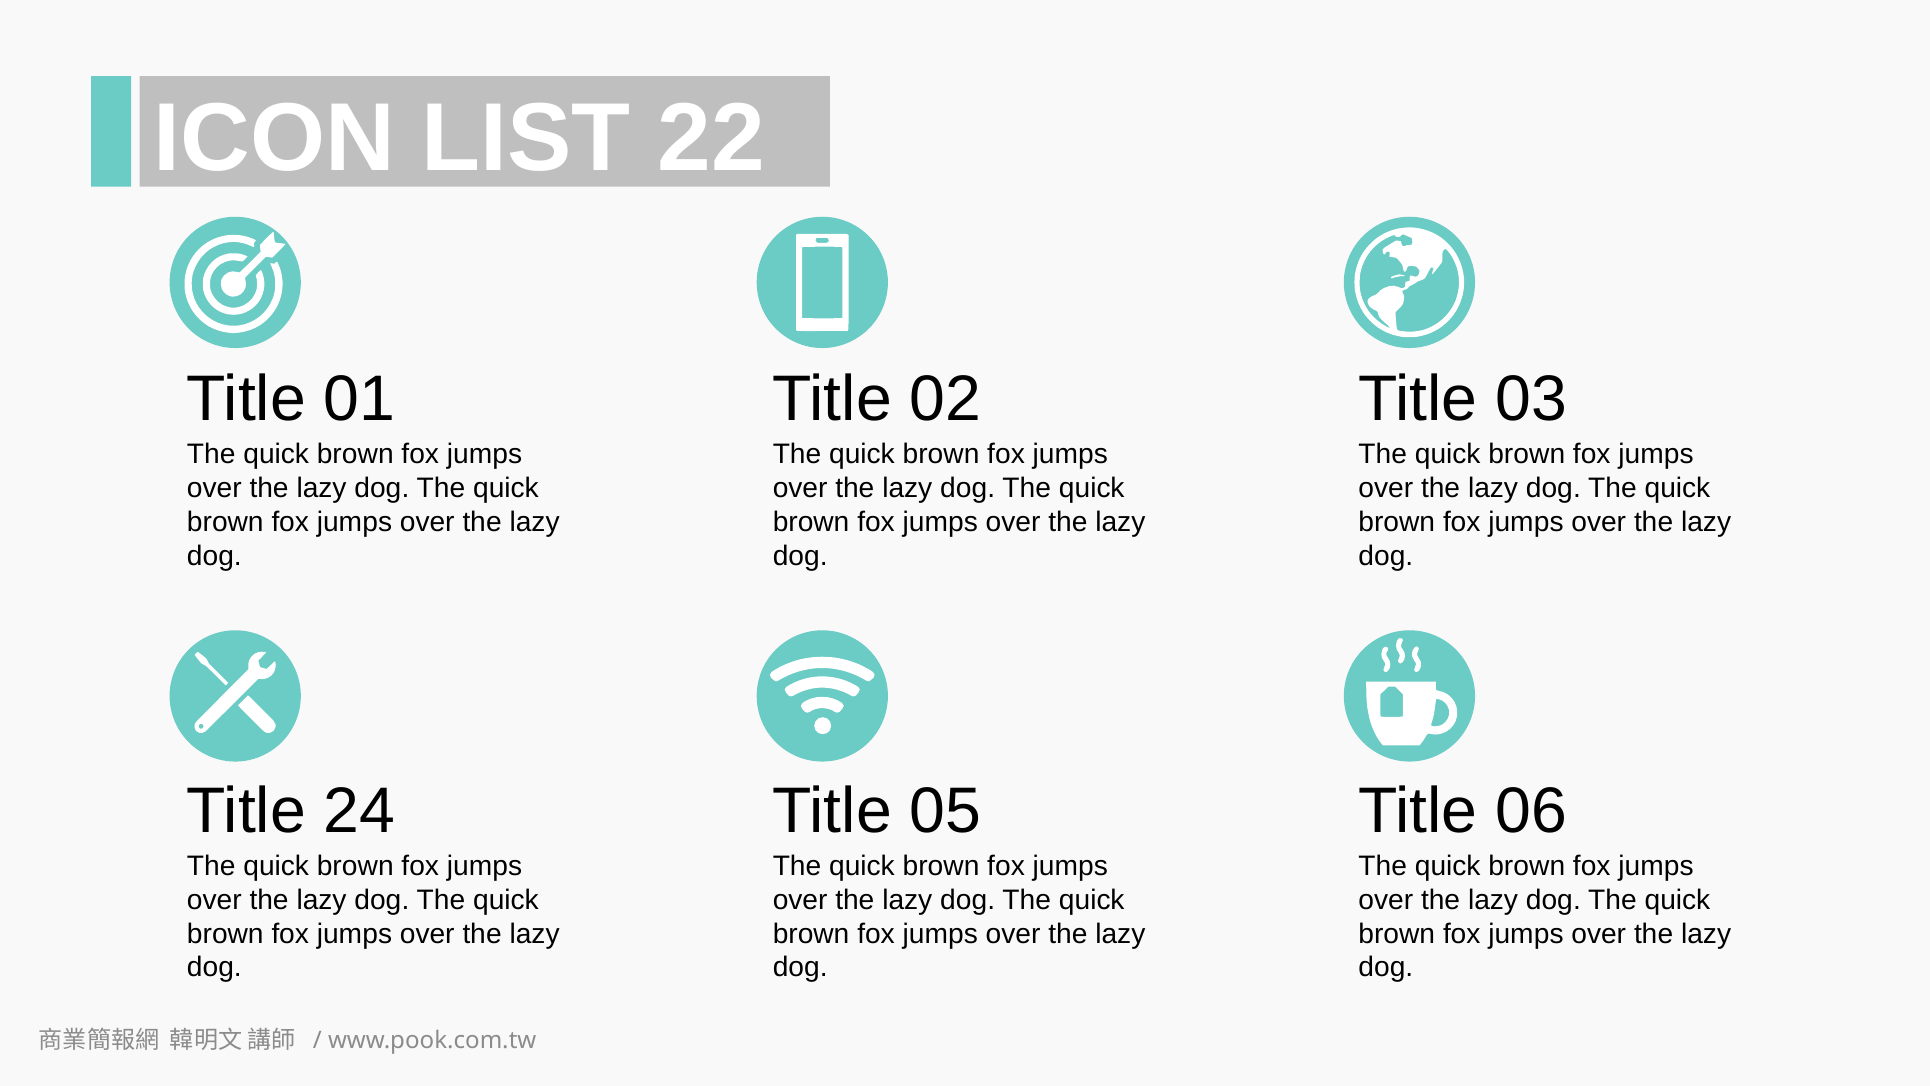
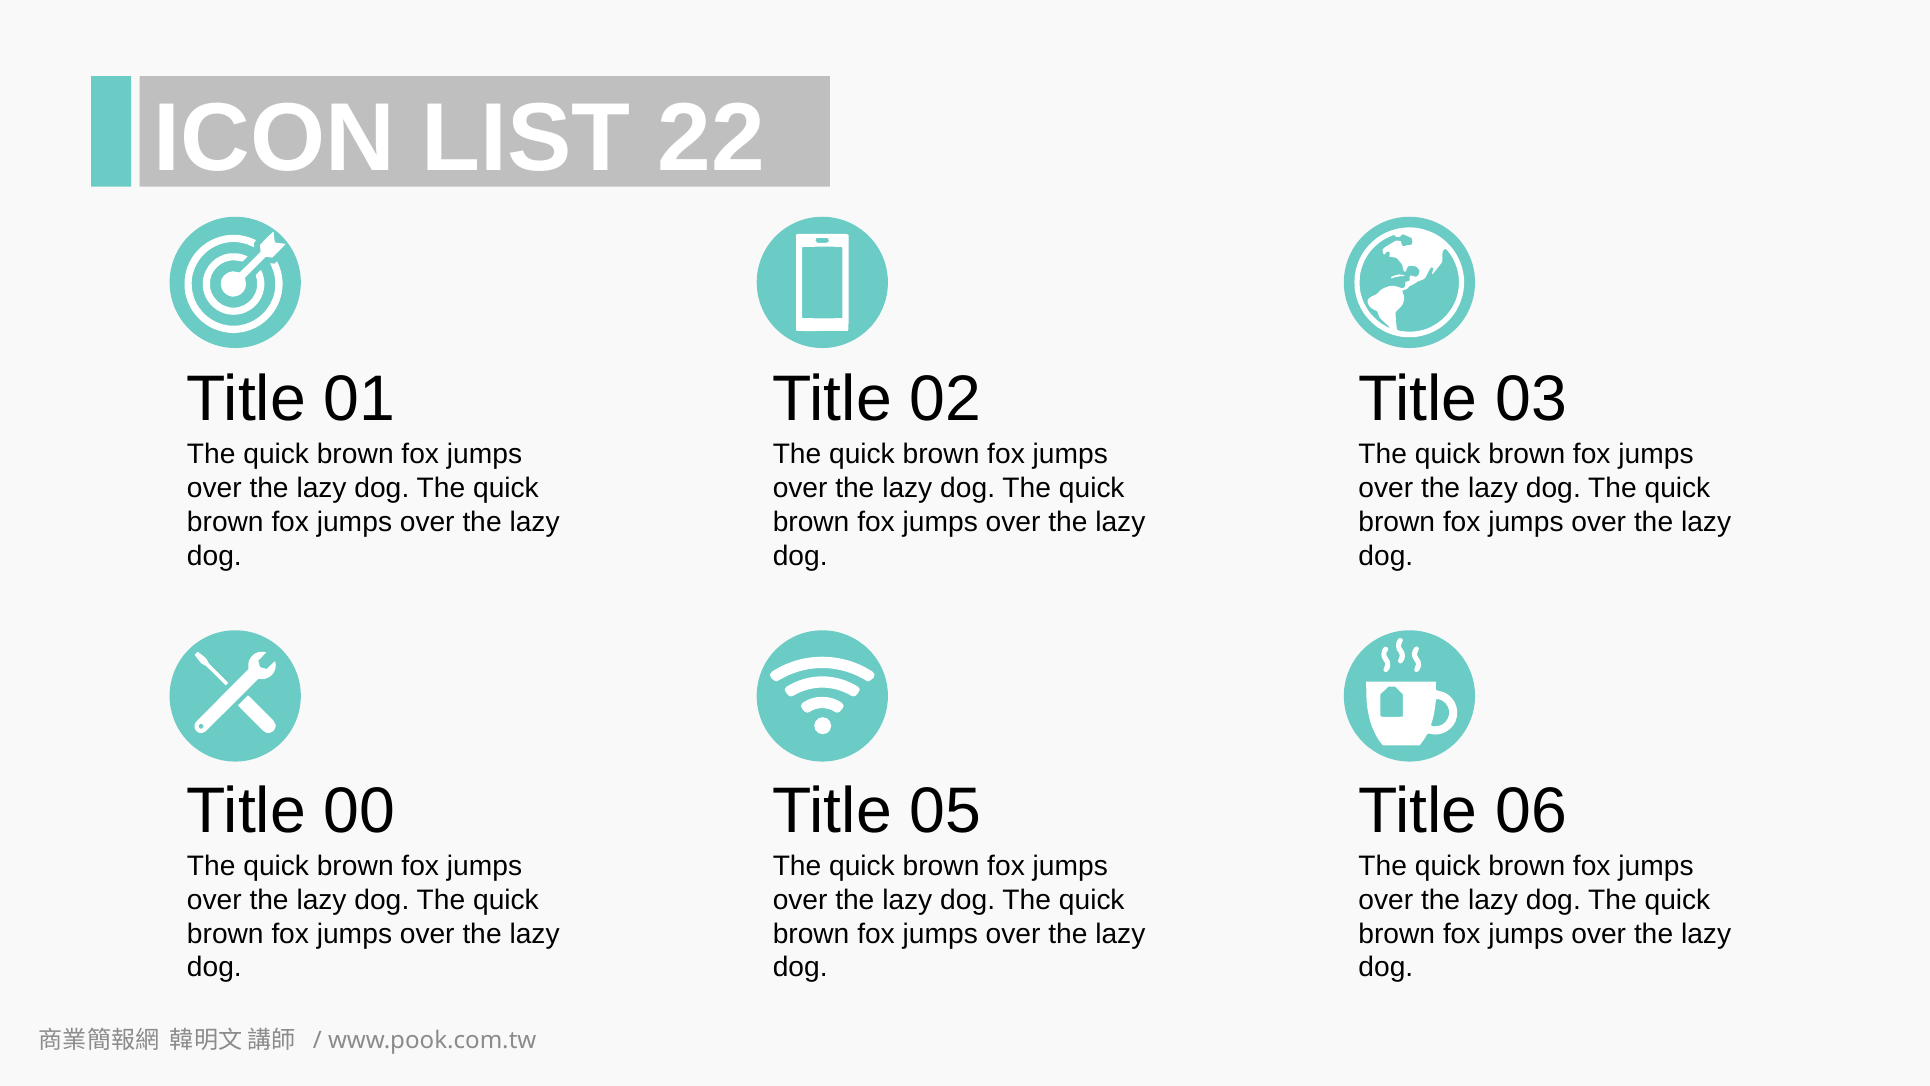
24: 24 -> 00 (360, 811)
